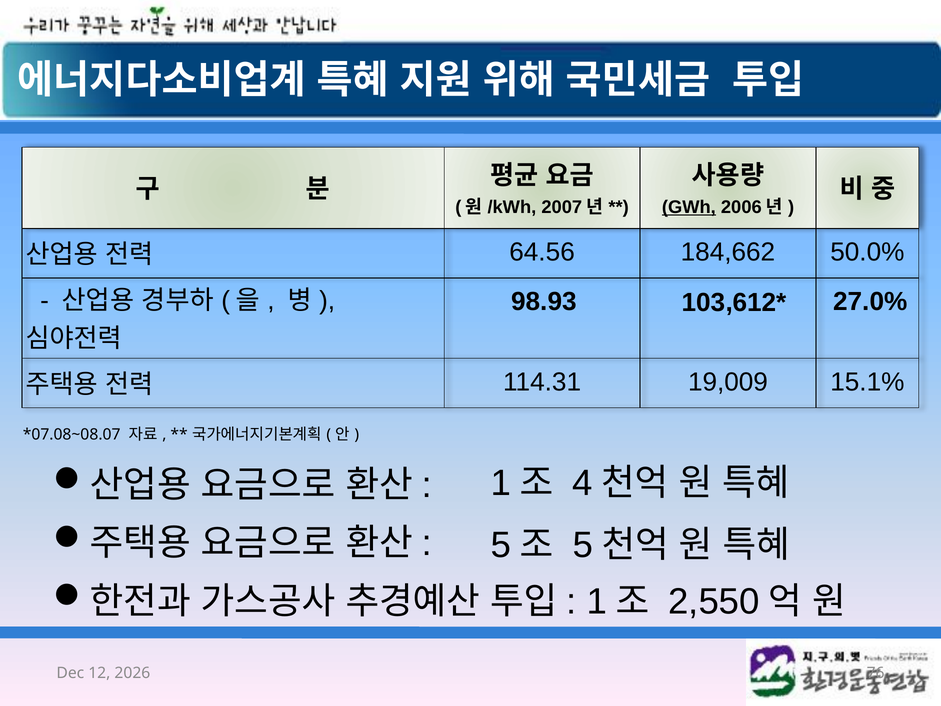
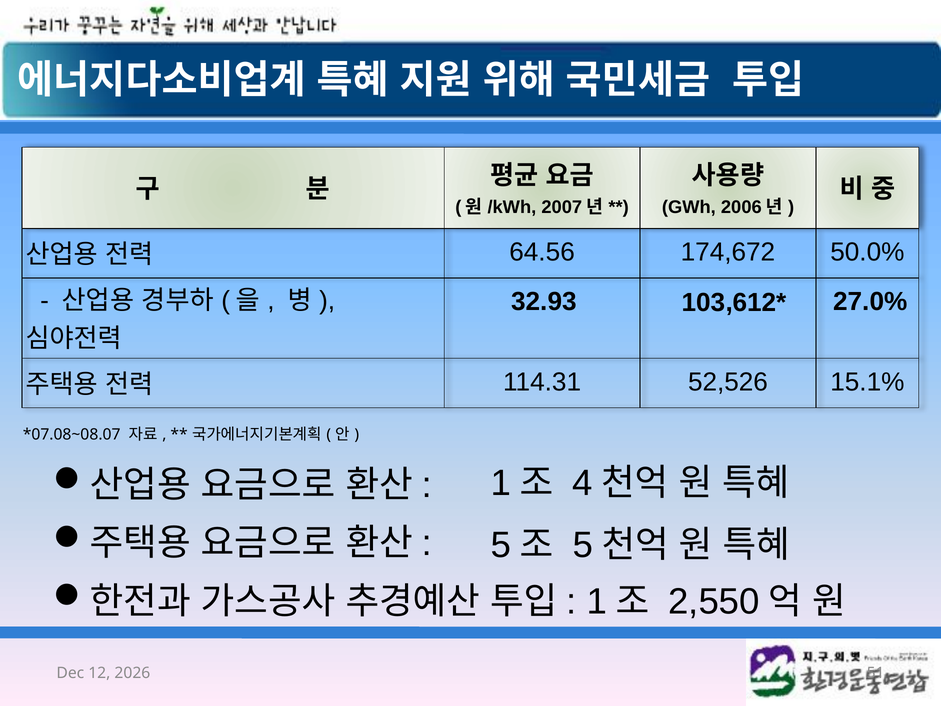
GWh underline: present -> none (689, 207)
184,662: 184,662 -> 174,672 (728, 252)
98.93: 98.93 -> 32.93 (544, 302)
19,009: 19,009 -> 52,526 (728, 382)
76: 76 -> 51 (876, 673)
